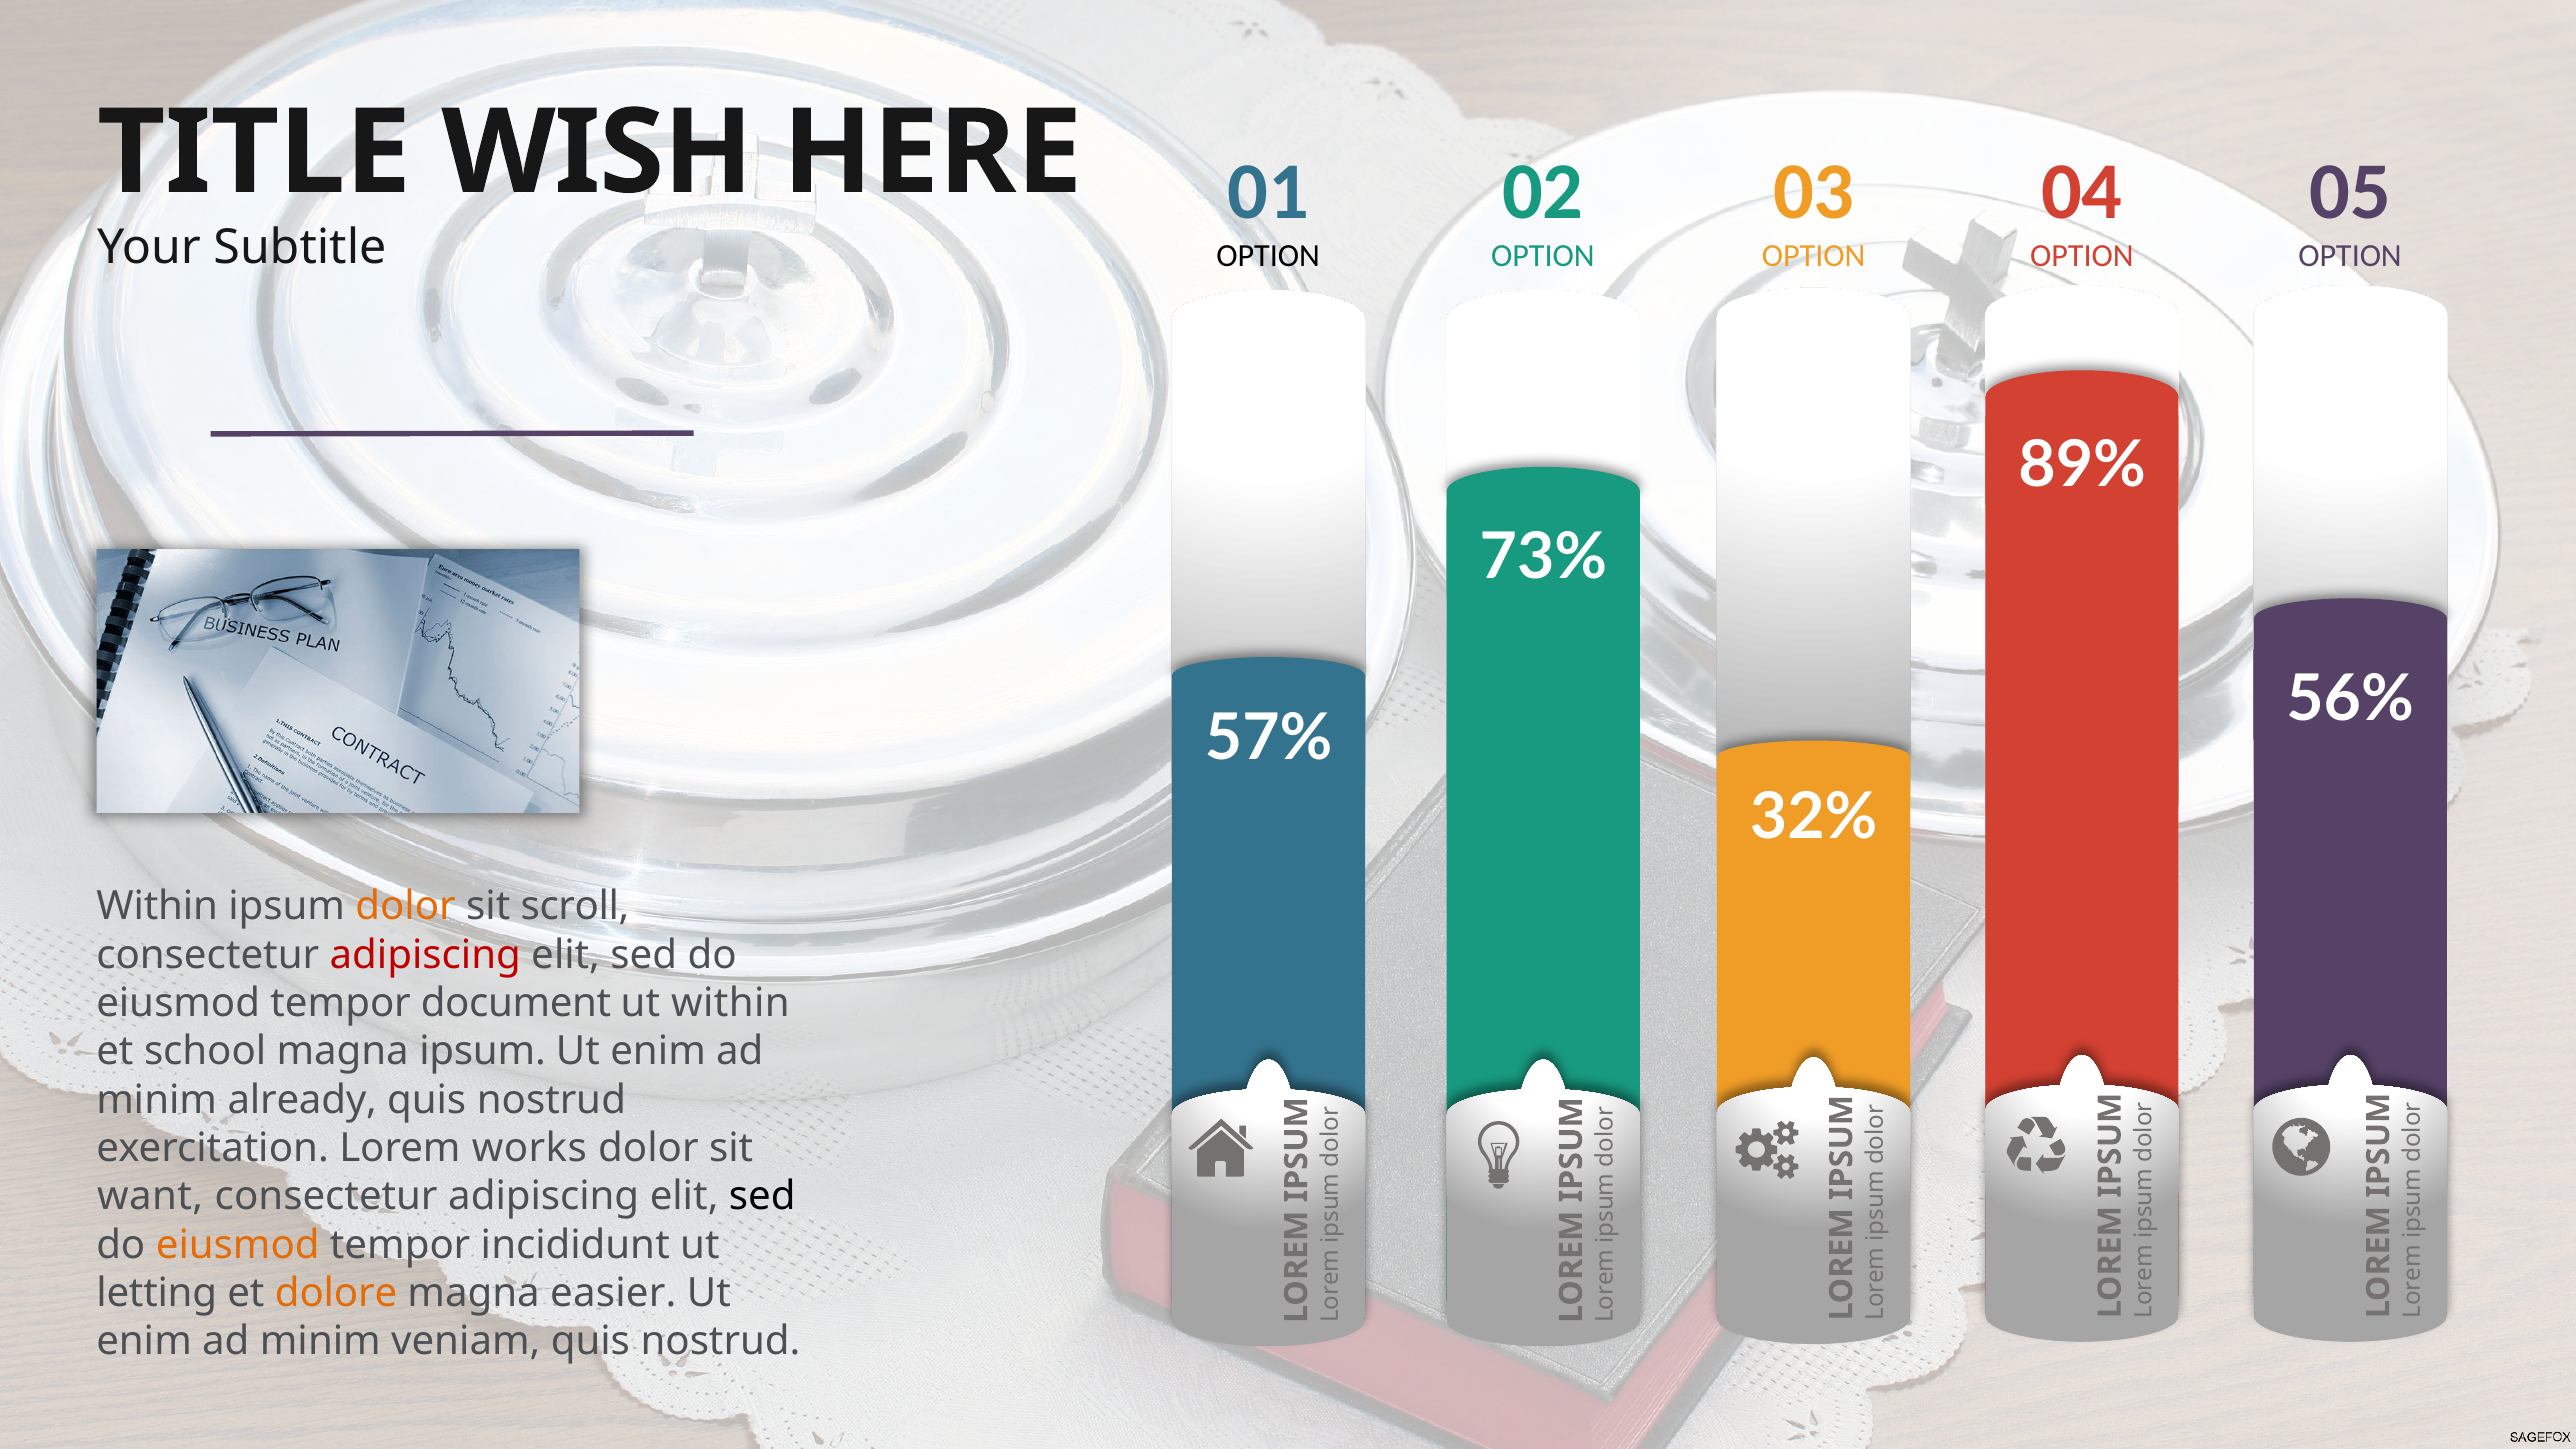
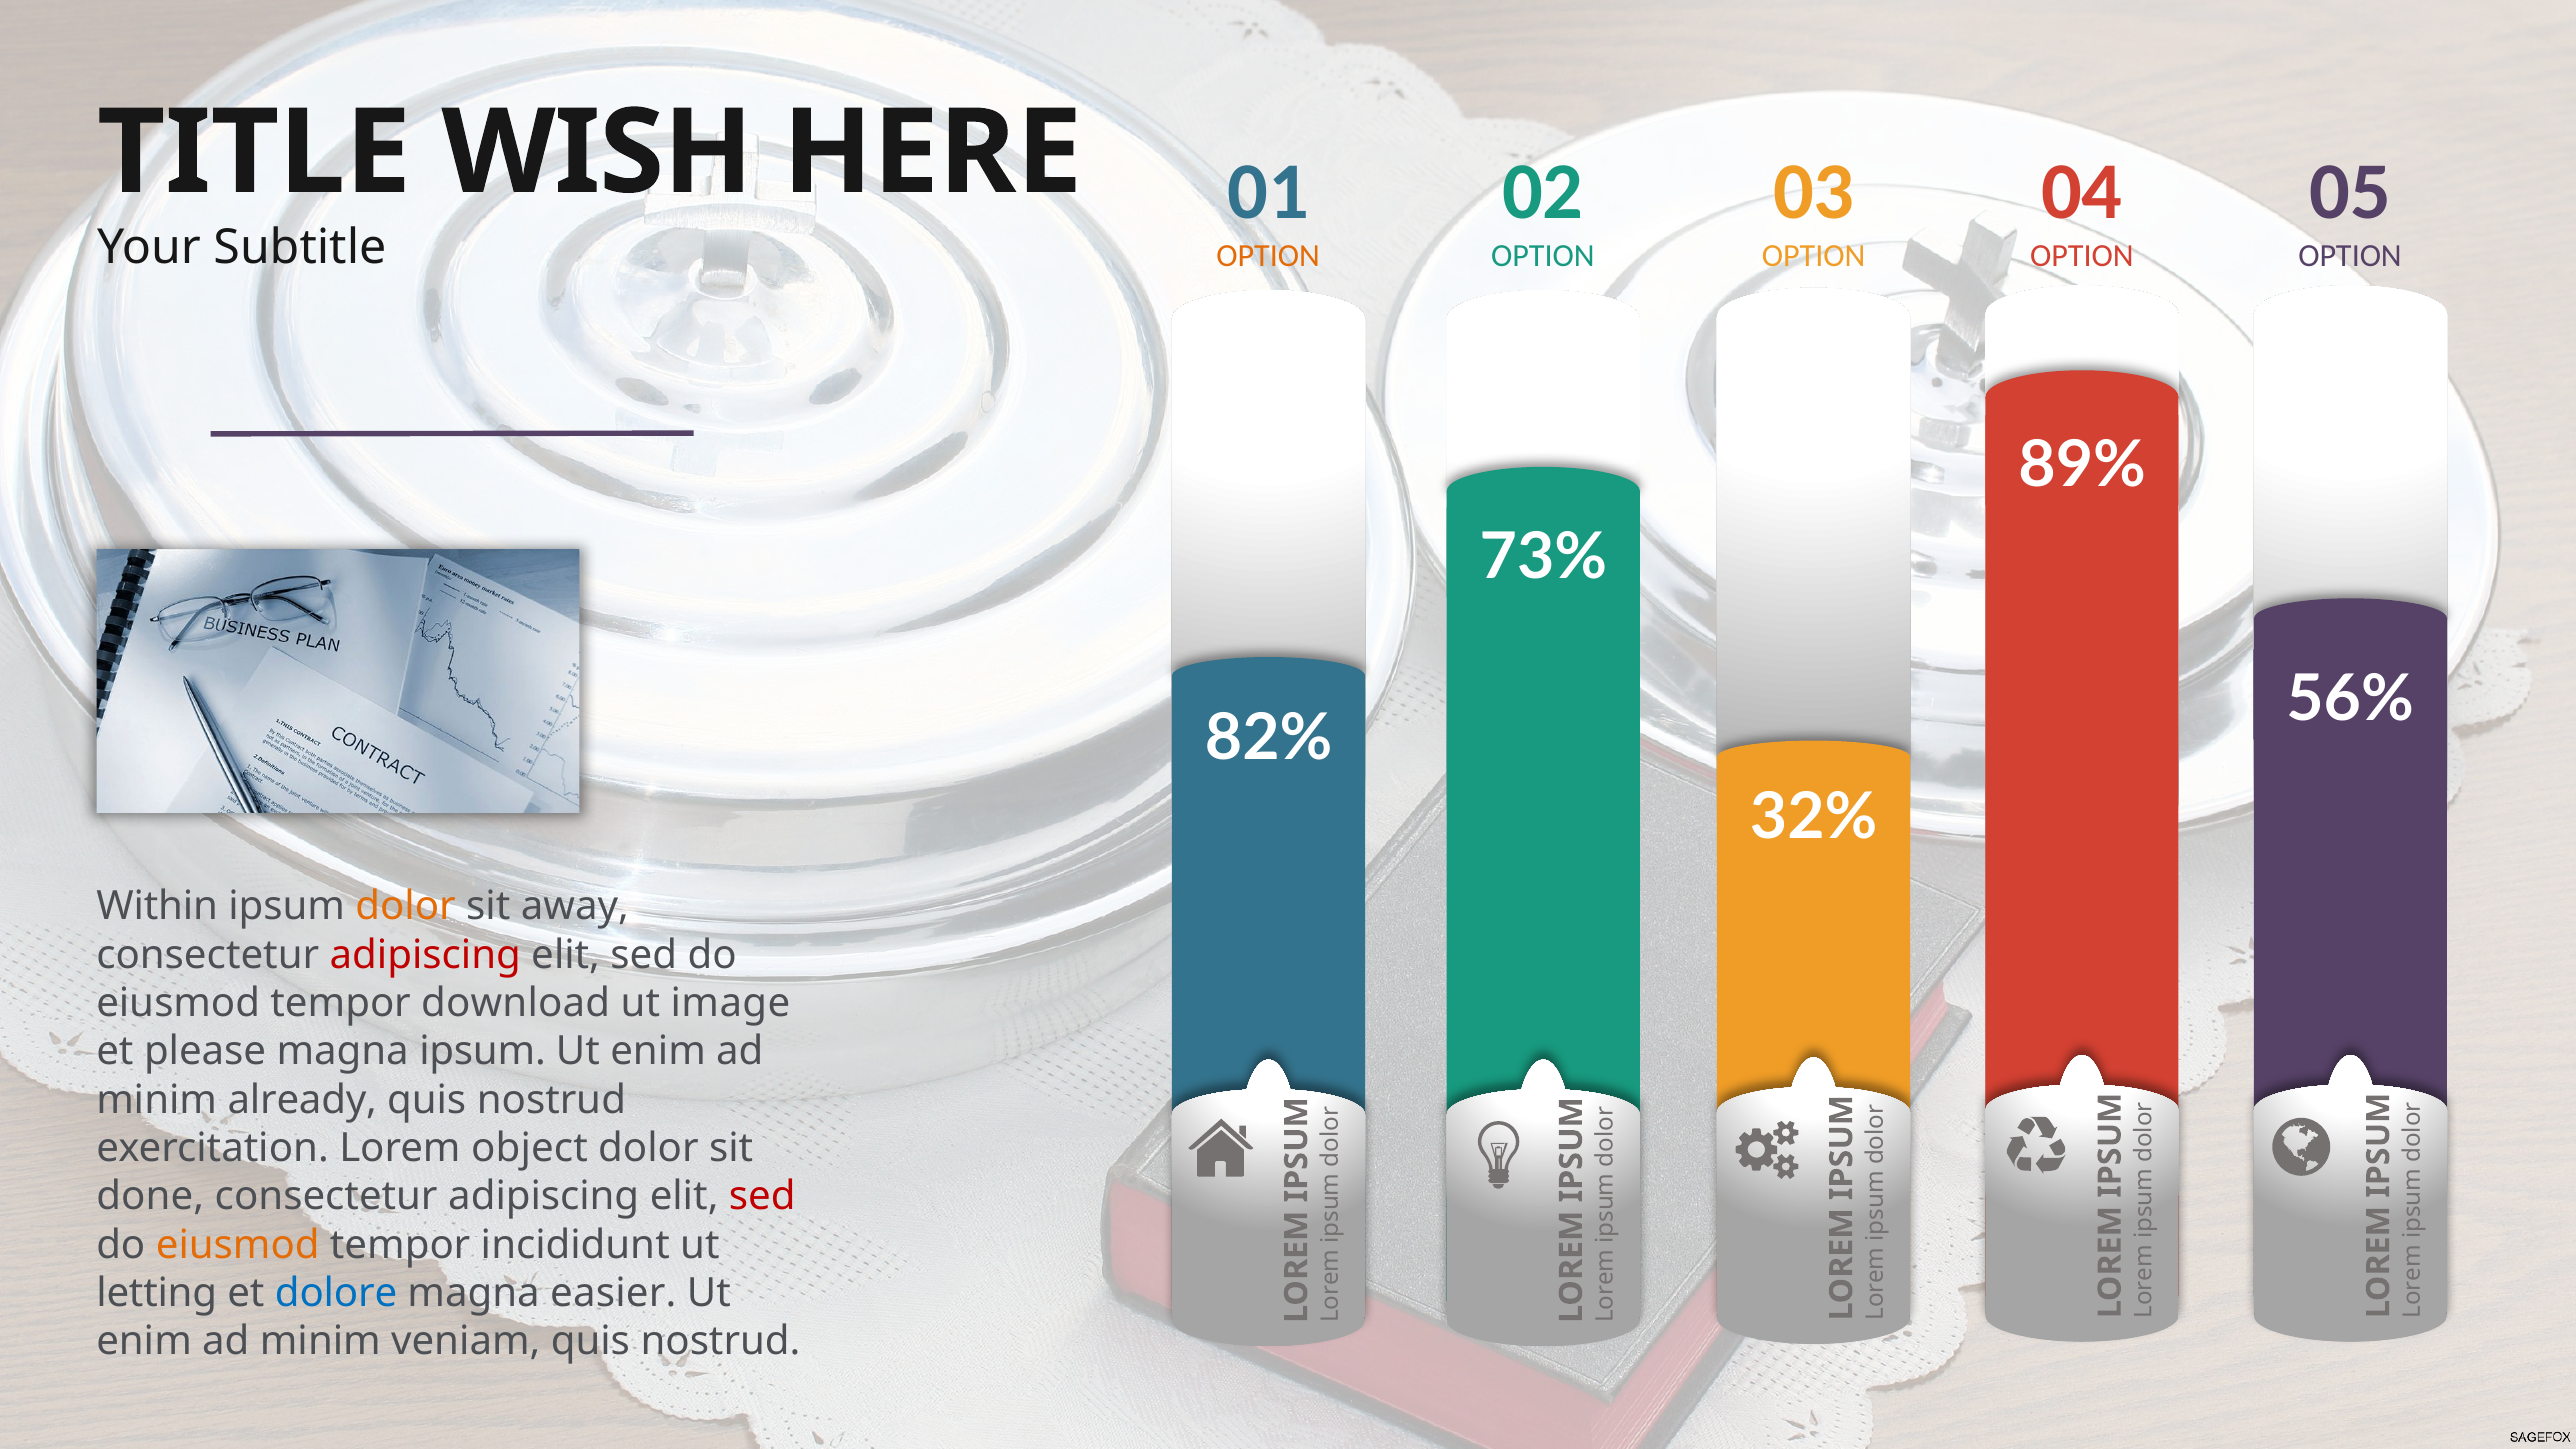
OPTION colour: black -> orange (1268, 256)
57%: 57% -> 82% (1269, 738)
scroll: scroll -> away (575, 907)
document: document -> download (516, 1003)
ut within: within -> image (731, 1003)
school: school -> please (205, 1052)
works: works -> object (529, 1148)
want: want -> done (150, 1196)
sed colour: black -> red (762, 1196)
dolore colour: orange -> blue (336, 1293)
